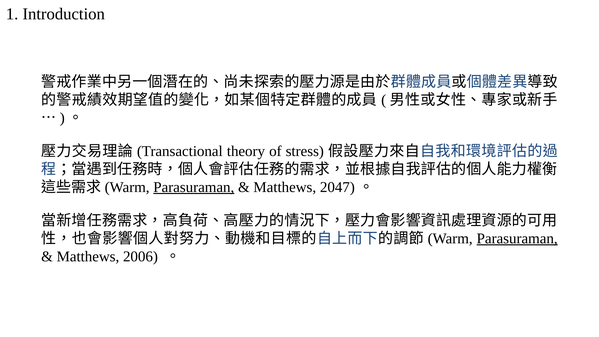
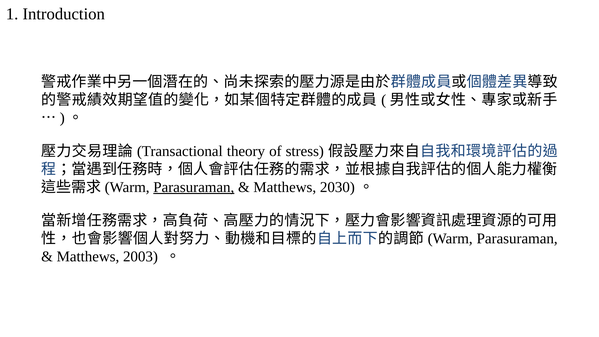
2047: 2047 -> 2030 (337, 187)
Parasuraman underline: present -> none (517, 238)
2006: 2006 -> 2003 (140, 256)
